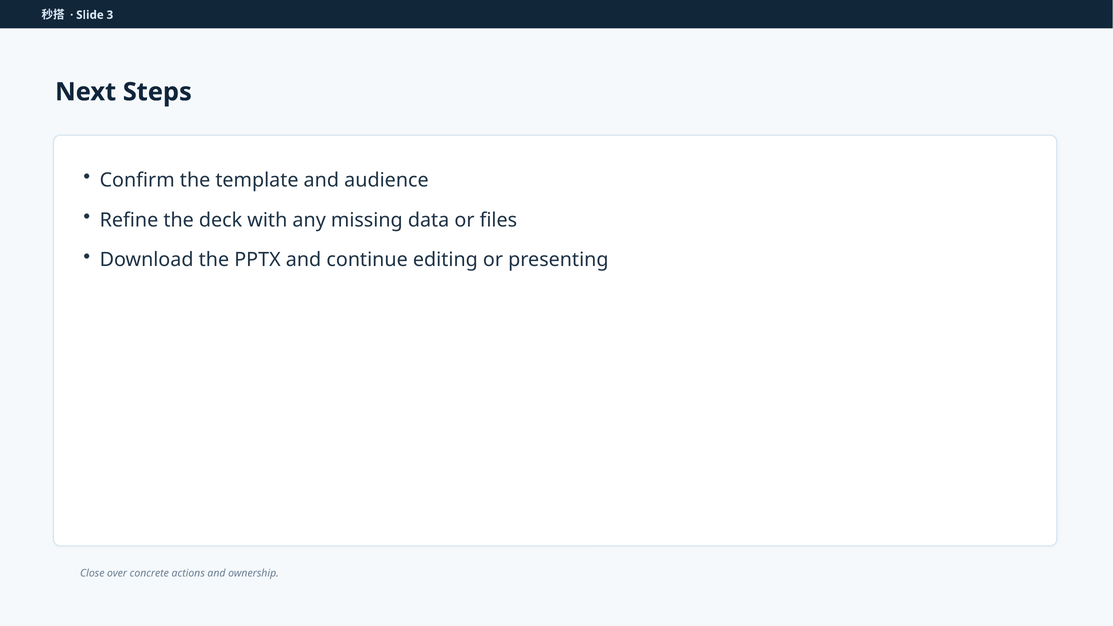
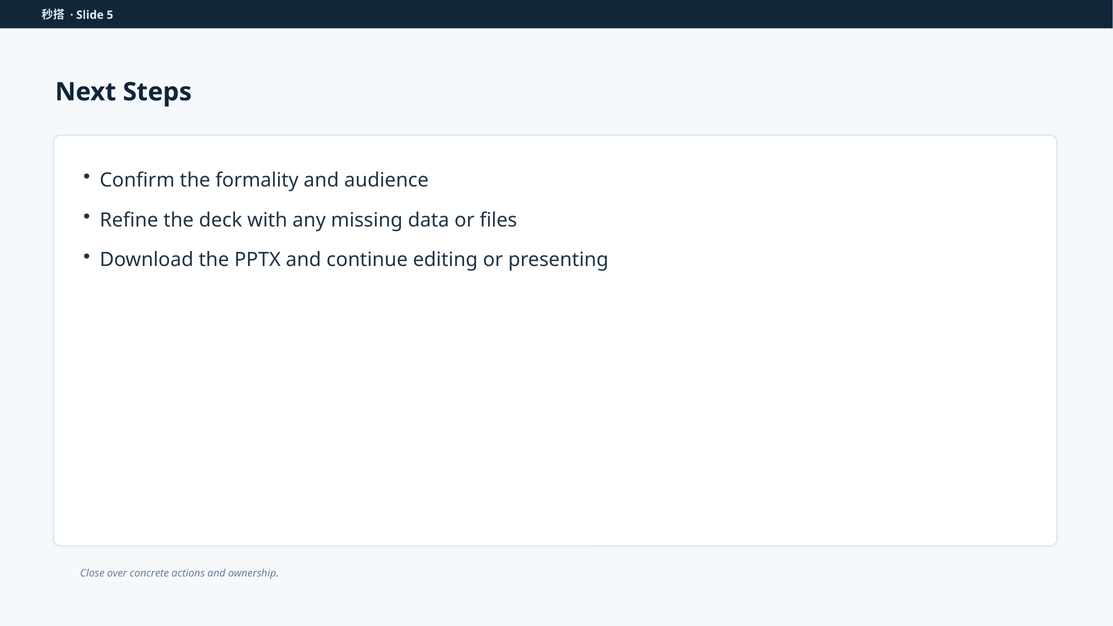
3: 3 -> 5 (110, 15)
template: template -> formality (257, 180)
